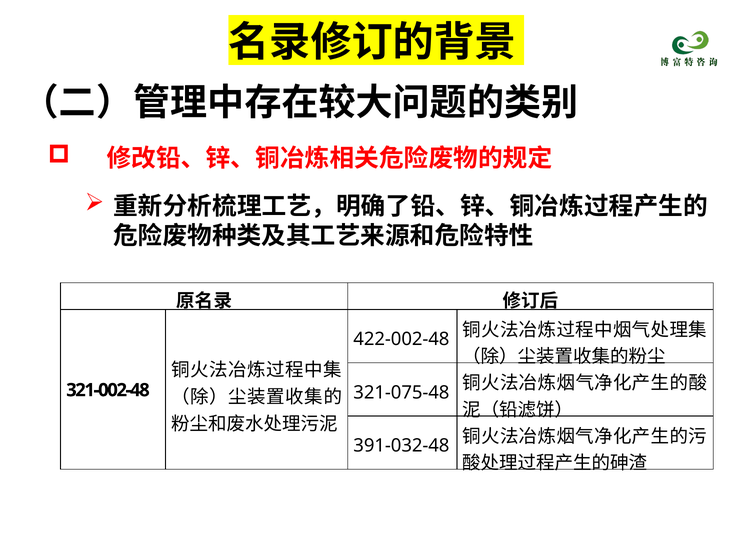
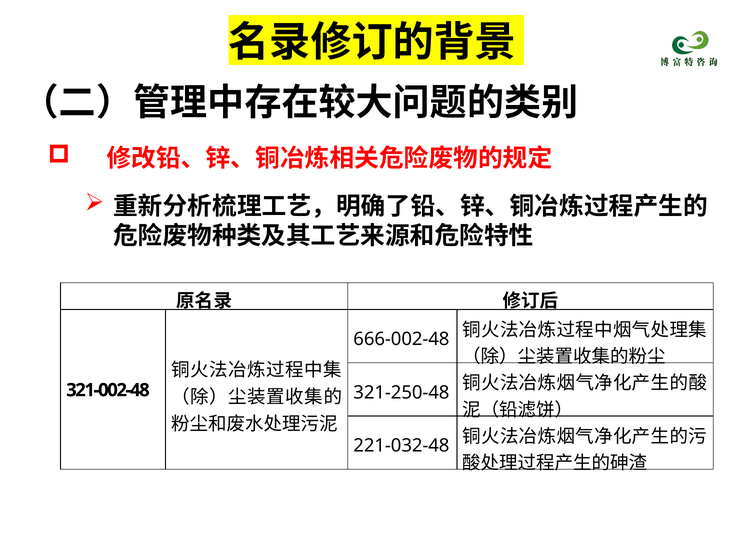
422-002-48: 422-002-48 -> 666-002-48 (401, 339)
321-075-48: 321-075-48 -> 321-250-48 (401, 393)
391-032-48: 391-032-48 -> 221-032-48 (401, 446)
